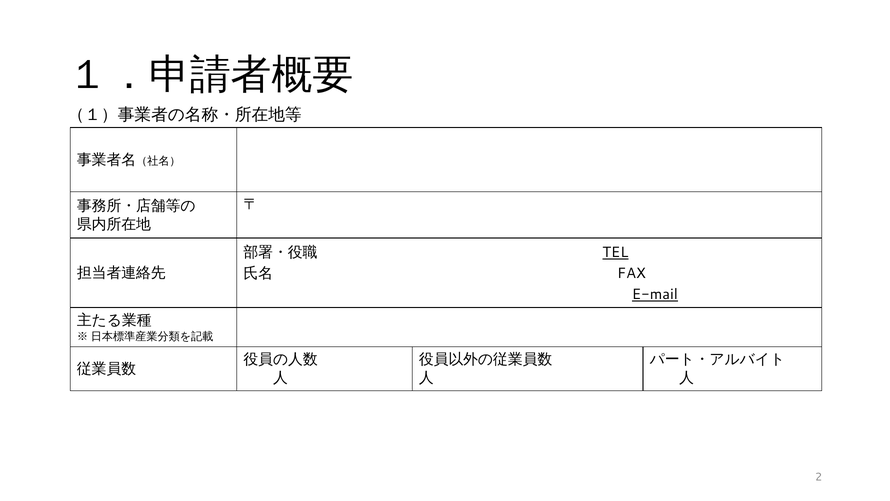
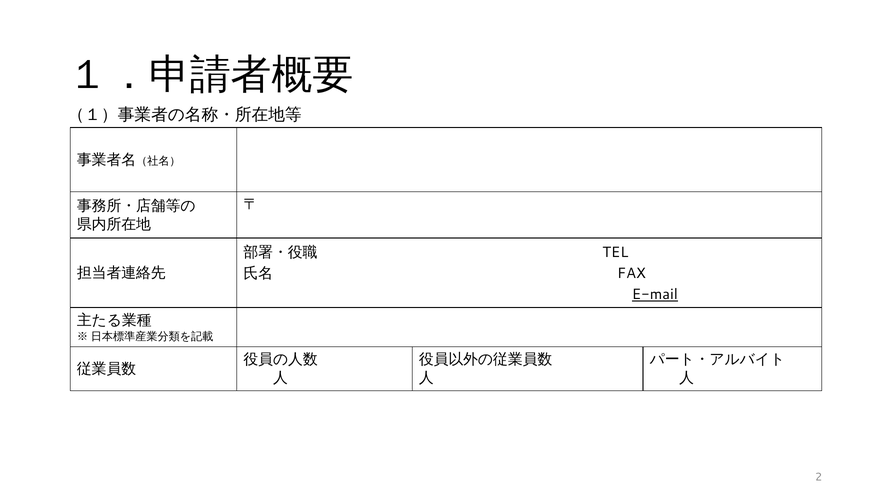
TEL underline: present -> none (615, 252)
